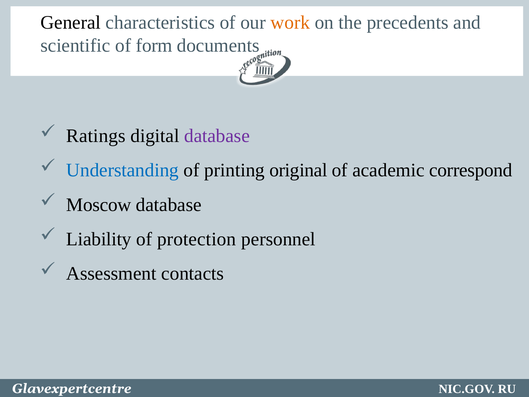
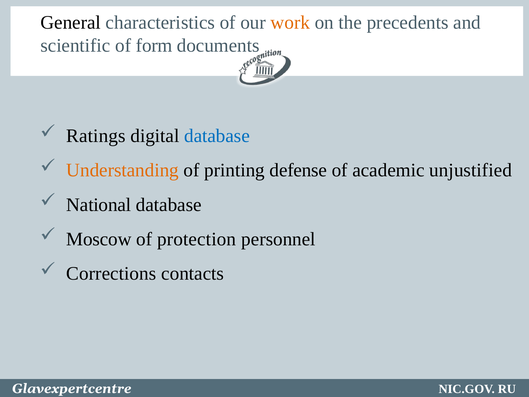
database colour: purple -> blue (217, 136)
Understanding colour: blue -> orange (123, 170)
original: original -> defense (298, 170)
correspond: correspond -> unjustified (471, 170)
Moscow: Moscow -> National (99, 205)
Liability: Liability -> Moscow (99, 239)
Assessment: Assessment -> Corrections (111, 273)
